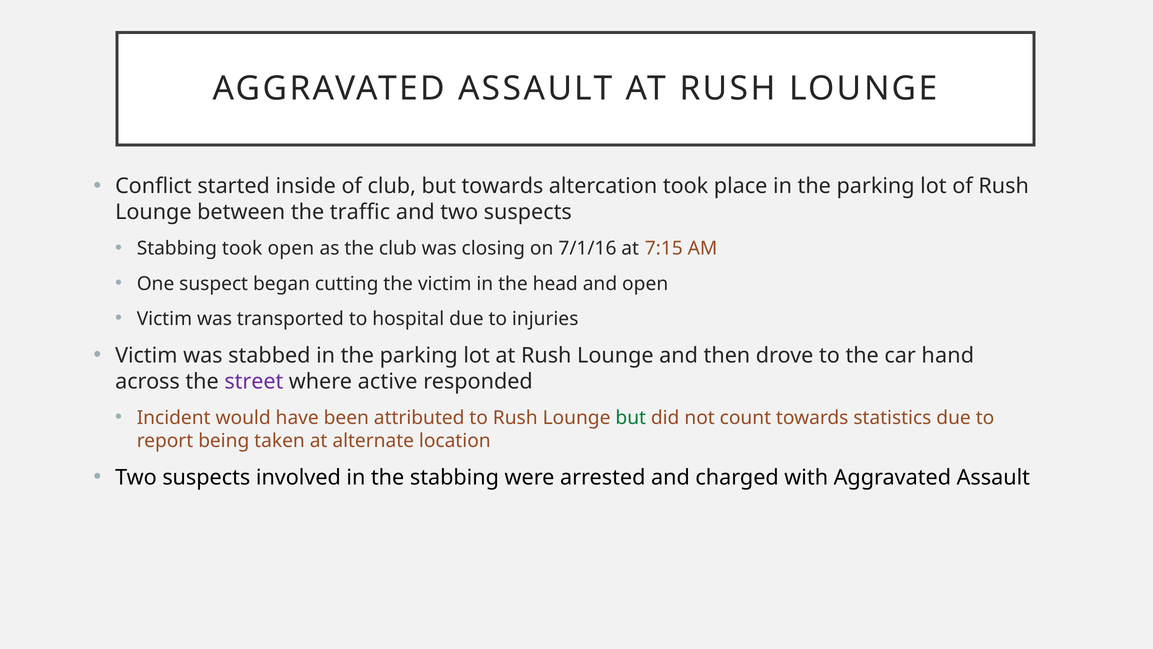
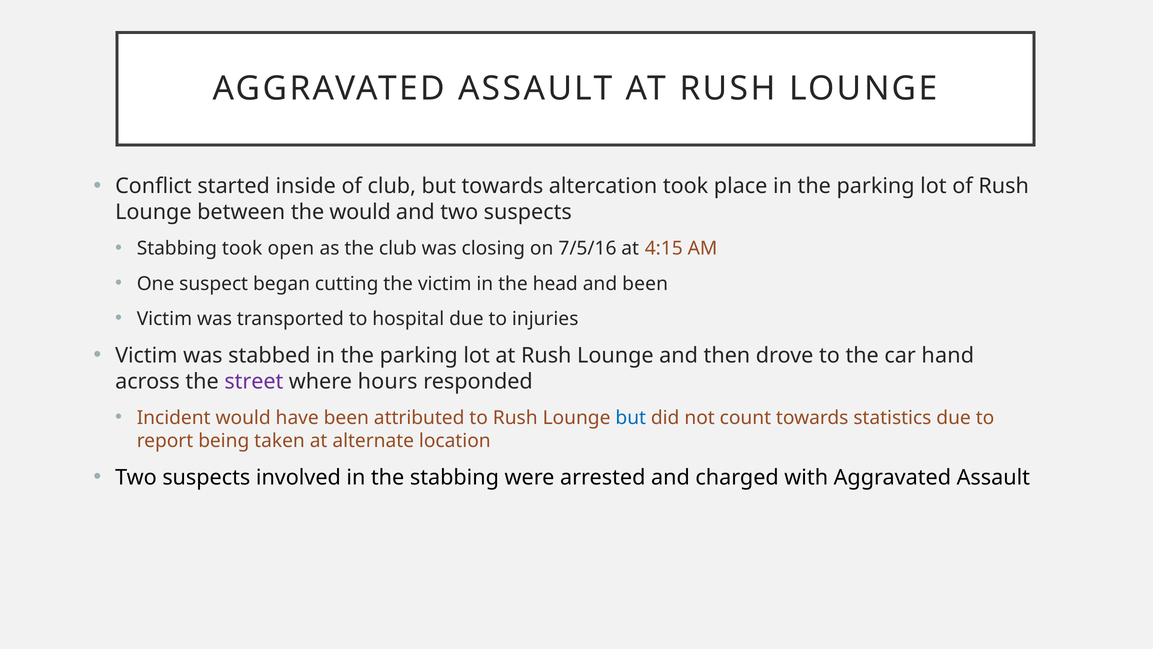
the traffic: traffic -> would (360, 212)
7/1/16: 7/1/16 -> 7/5/16 (587, 248)
7:15: 7:15 -> 4:15 (664, 248)
and open: open -> been (645, 283)
active: active -> hours (388, 381)
but colour: green -> blue (631, 417)
